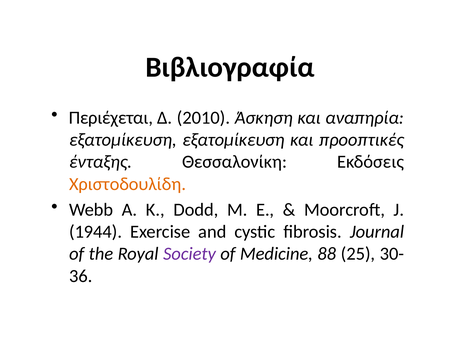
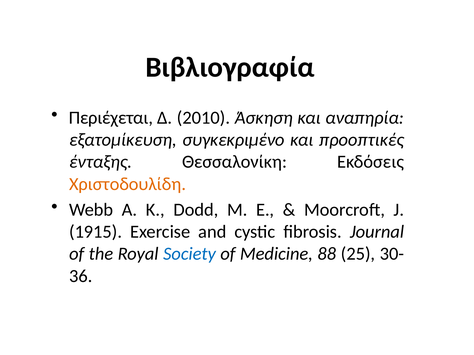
εξατομίκευση εξατομίκευση: εξατομίκευση -> συγκεκριμένο (233, 140)
1944: 1944 -> 1915 (96, 232)
Society colour: purple -> blue (189, 254)
